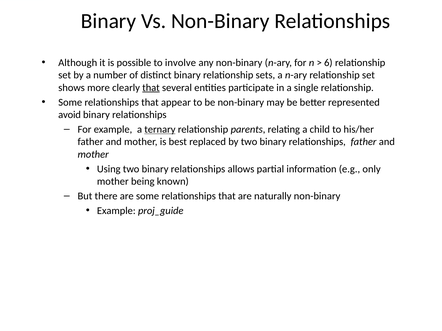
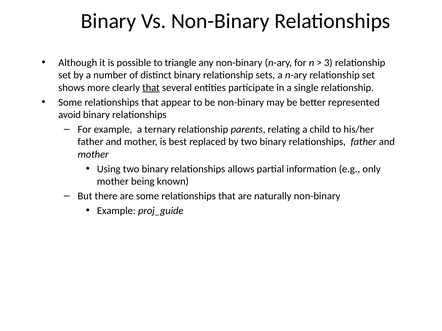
involve: involve -> triangle (181, 63)
6: 6 -> 3 (328, 63)
ternary underline: present -> none (160, 130)
